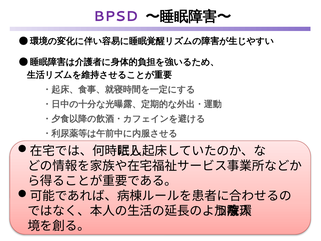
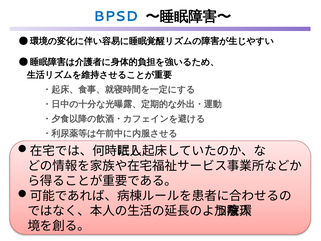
BPSD colour: purple -> blue (116, 16)
